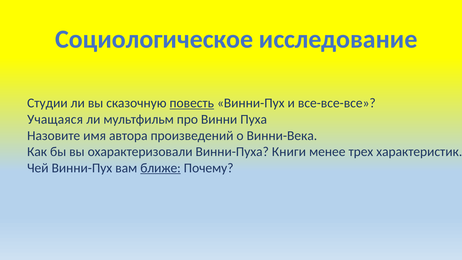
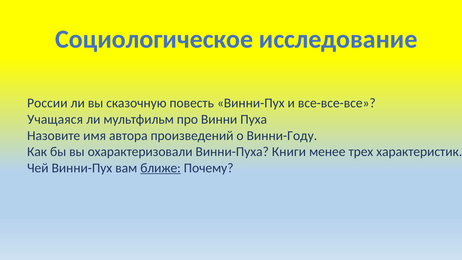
Студии: Студии -> России (47, 103)
повесть underline: present -> none (192, 103)
Винни-Века: Винни-Века -> Винни-Году (282, 136)
